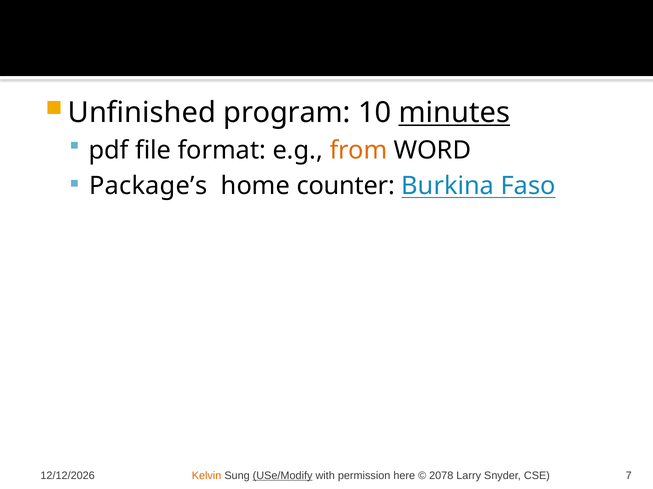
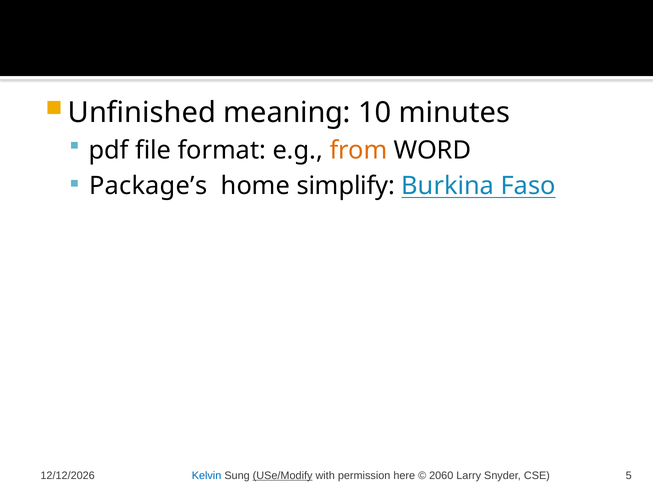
program: program -> meaning (287, 113)
minutes underline: present -> none (454, 113)
counter: counter -> simplify (346, 186)
Kelvin colour: orange -> blue (207, 476)
2078: 2078 -> 2060 (441, 476)
7: 7 -> 5 (629, 476)
